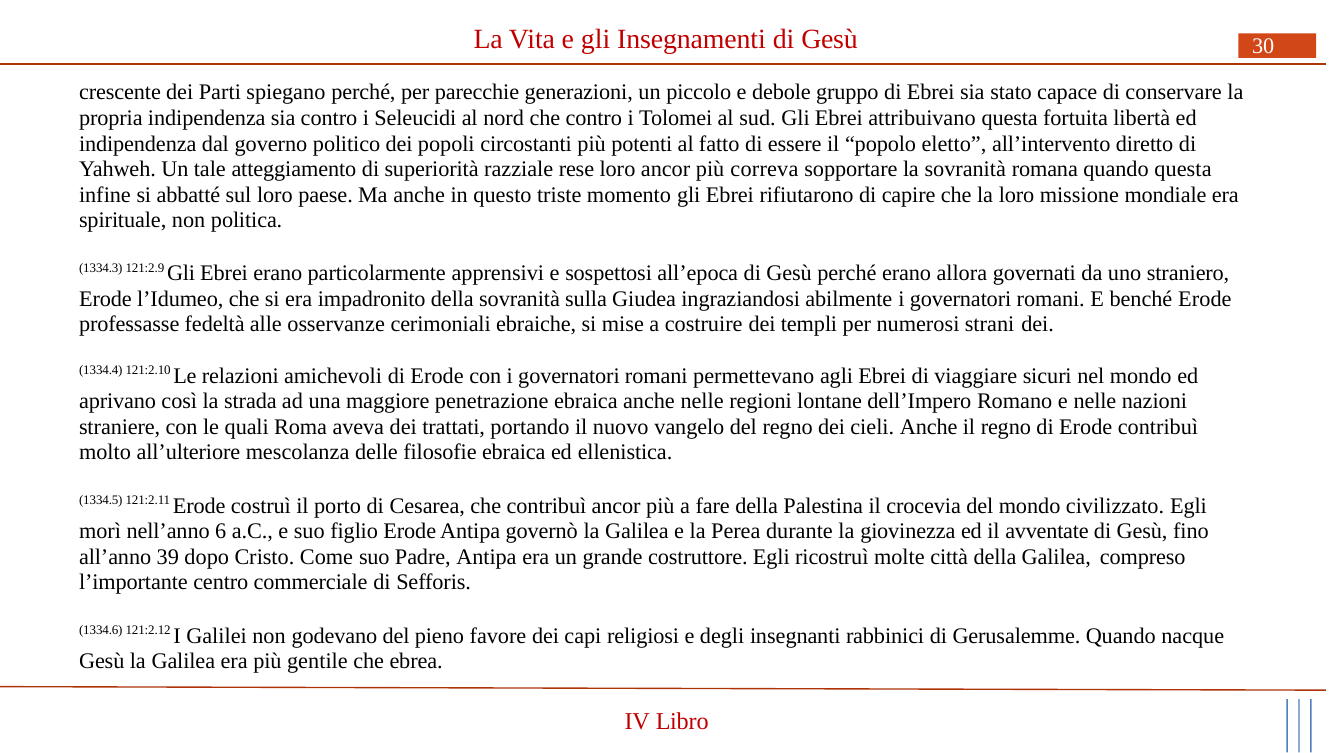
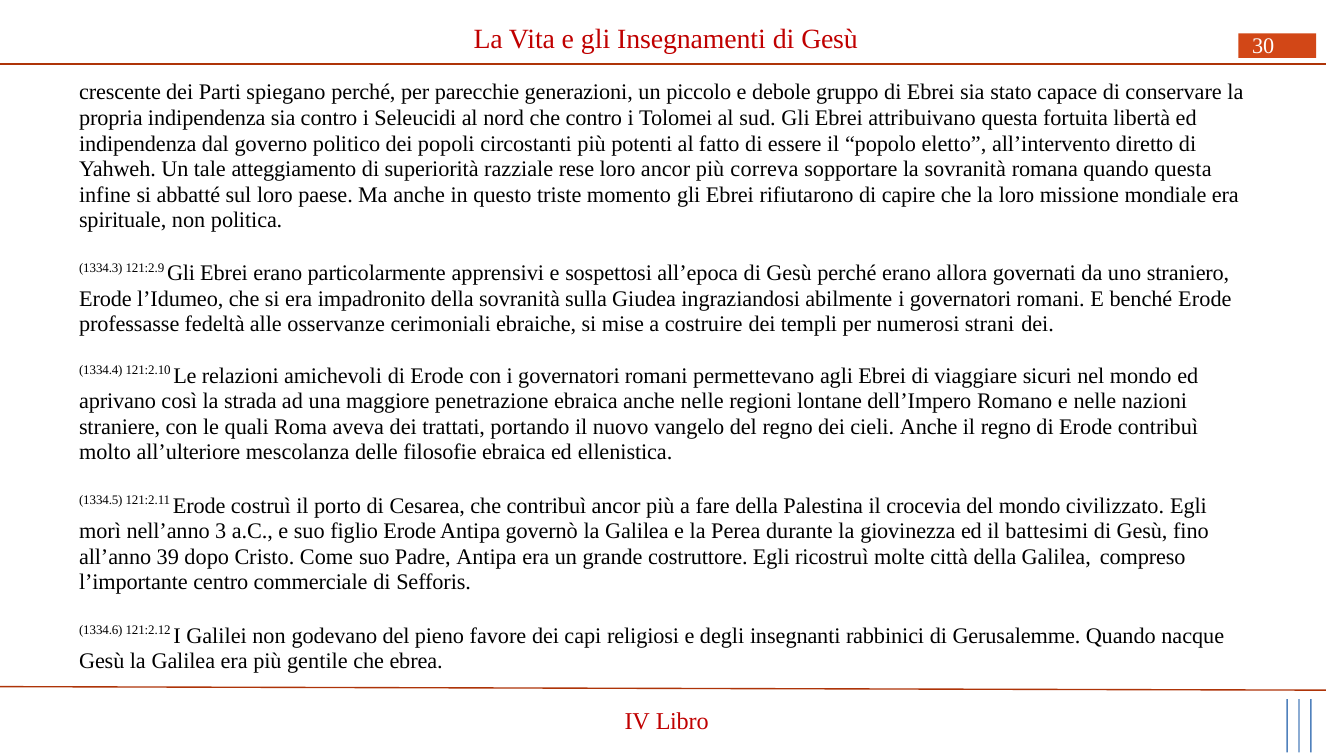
6: 6 -> 3 (221, 532)
avventate: avventate -> battesimi (1047, 532)
